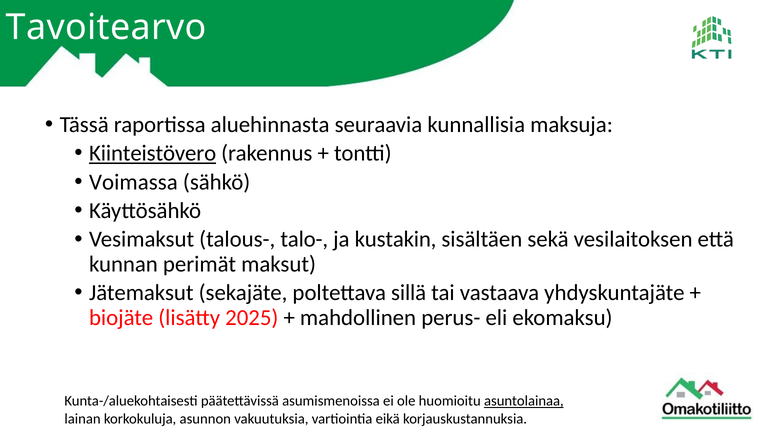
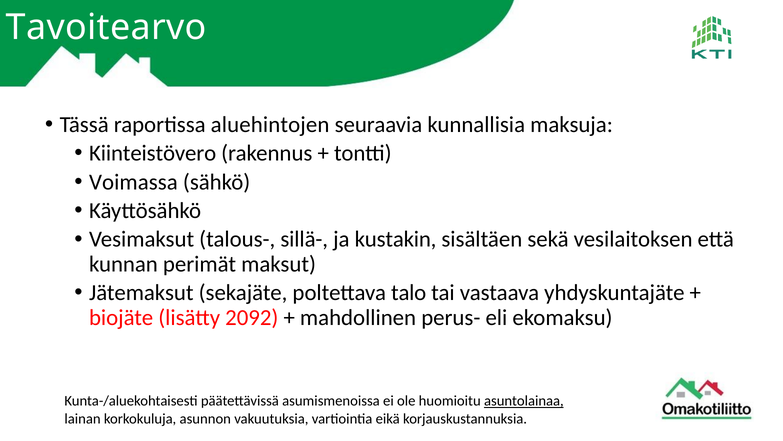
aluehinnasta: aluehinnasta -> aluehintojen (270, 124)
Kiinteistövero underline: present -> none (153, 153)
talo-: talo- -> sillä- (304, 239)
sillä: sillä -> talo (409, 292)
2025: 2025 -> 2092 (252, 317)
